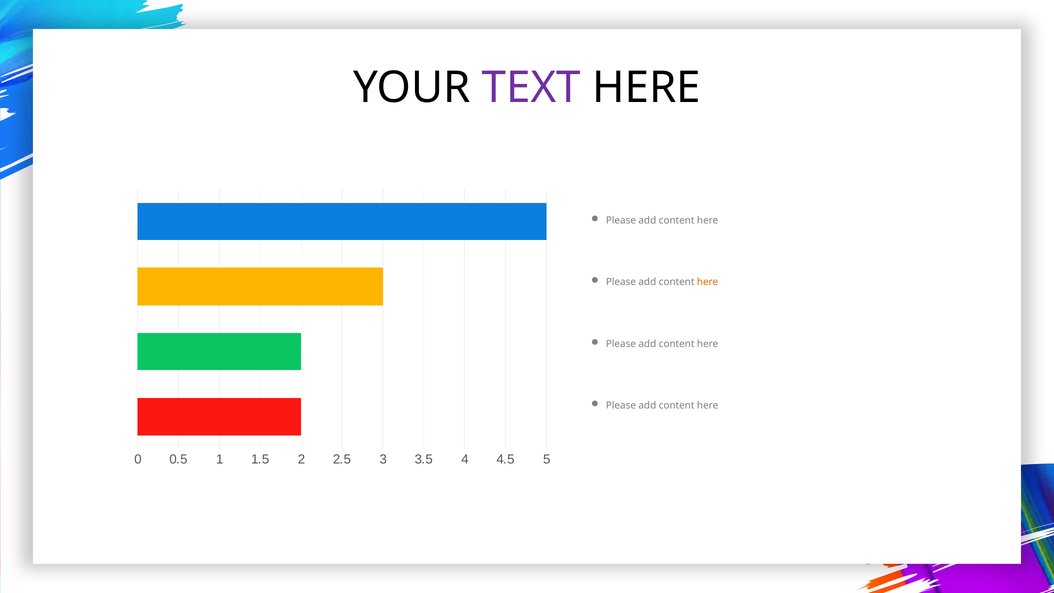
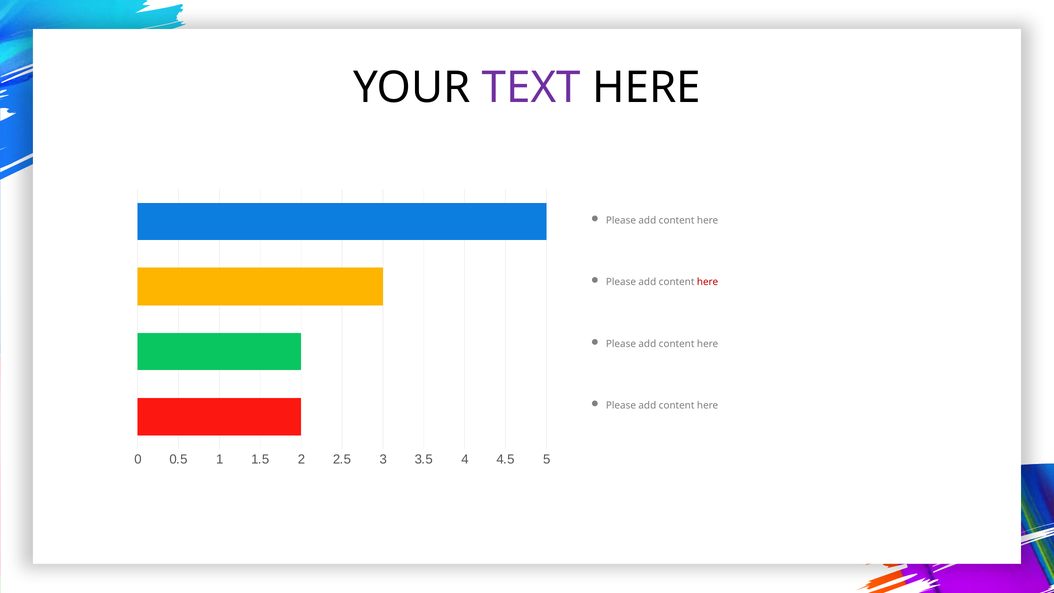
here colour: orange -> red (708, 282)
